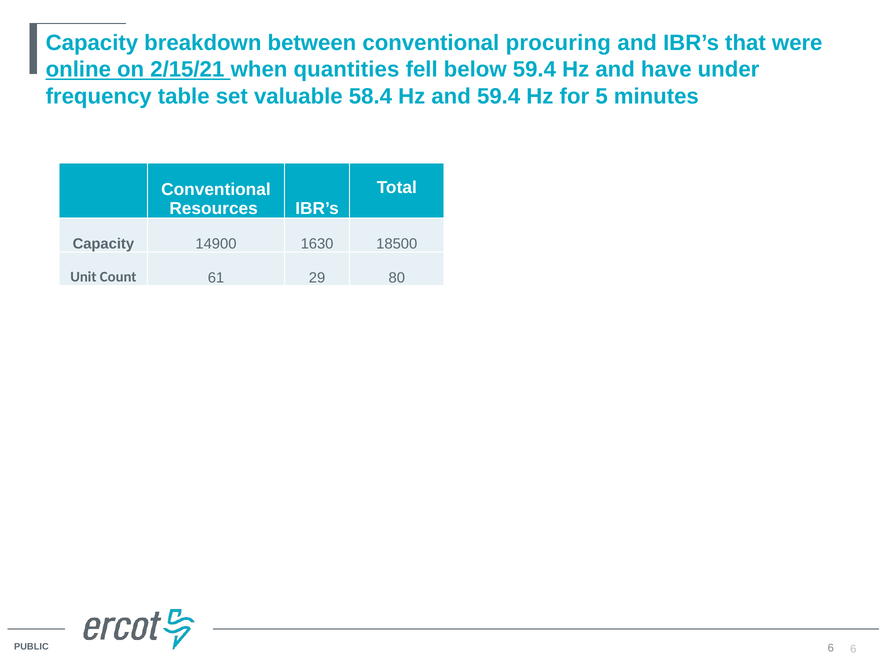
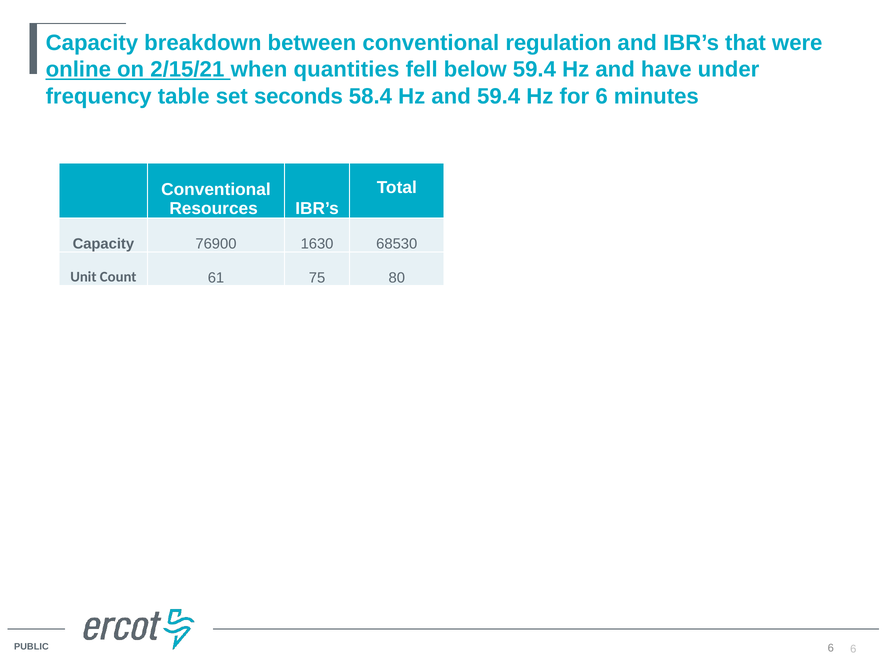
procuring: procuring -> regulation (558, 43)
valuable: valuable -> seconds (298, 96)
for 5: 5 -> 6 (602, 96)
14900: 14900 -> 76900 (216, 244)
18500: 18500 -> 68530 (397, 244)
29: 29 -> 75 (317, 278)
